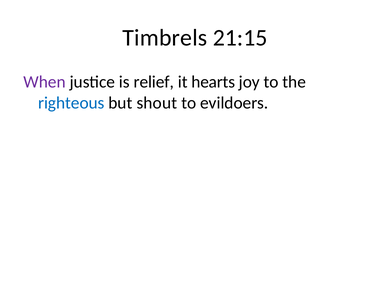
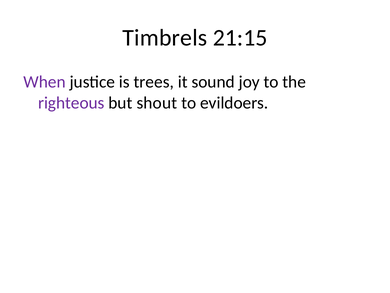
relief: relief -> trees (154, 82)
hearts: hearts -> sound (213, 82)
righteous colour: blue -> purple (71, 103)
